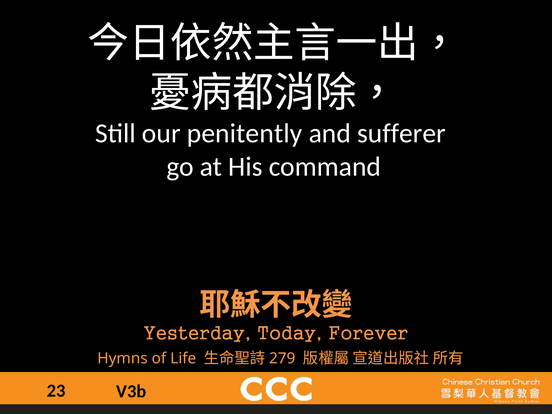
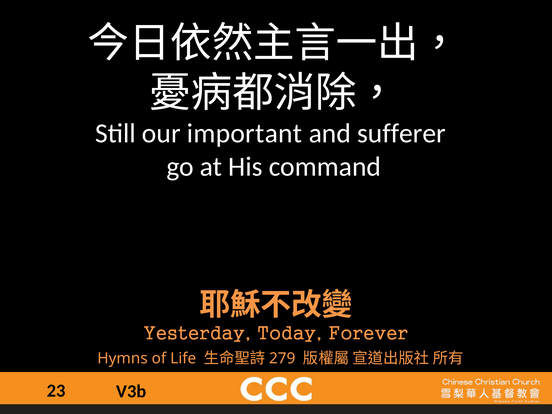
penitently: penitently -> important (245, 133)
